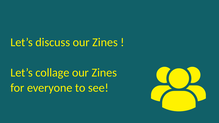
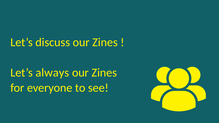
collage: collage -> always (52, 73)
